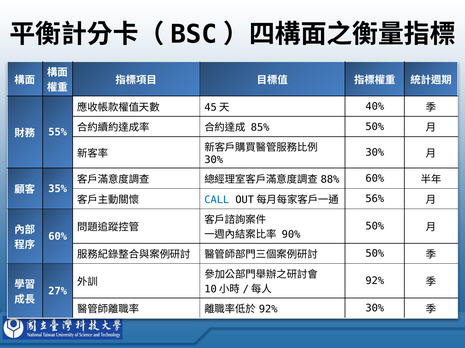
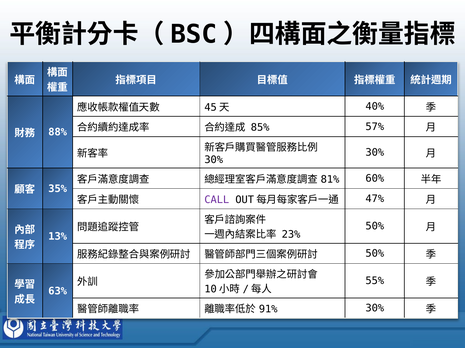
85% 50%: 50% -> 57% (375, 127)
55%: 55% -> 88% (58, 133)
88%: 88% -> 81% (330, 180)
CALL colour: blue -> purple (217, 200)
56%: 56% -> 47% (375, 199)
90%: 90% -> 23% (291, 235)
60%: 60% -> 13% (58, 237)
92%: 92% -> 55% (375, 282)
27%: 27% -> 63% (58, 292)
92%: 92% -> 91% (268, 310)
